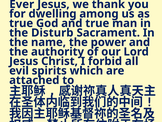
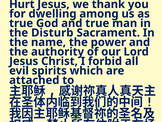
Ever: Ever -> Hurt (22, 4)
